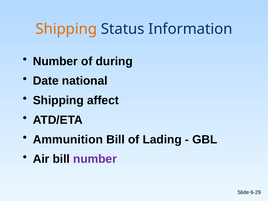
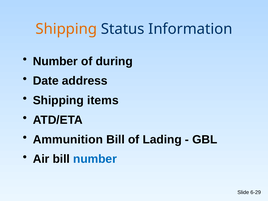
national: national -> address (85, 81)
affect: affect -> items (103, 100)
number colour: purple -> blue (95, 159)
